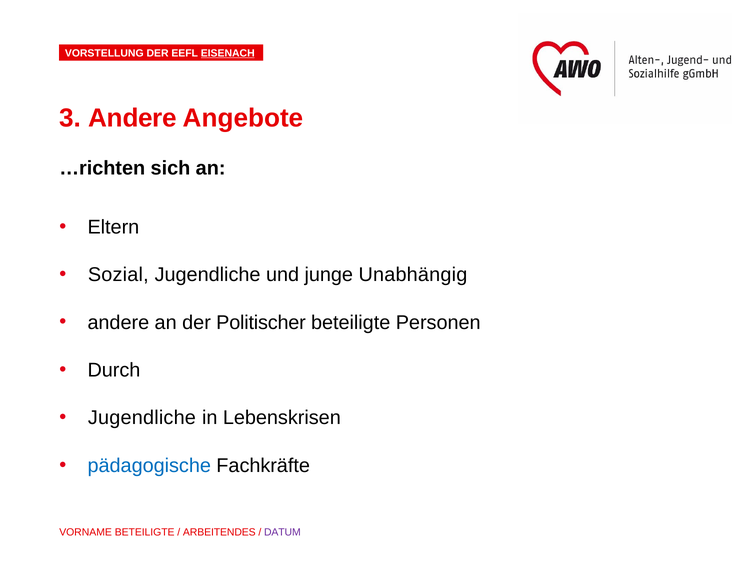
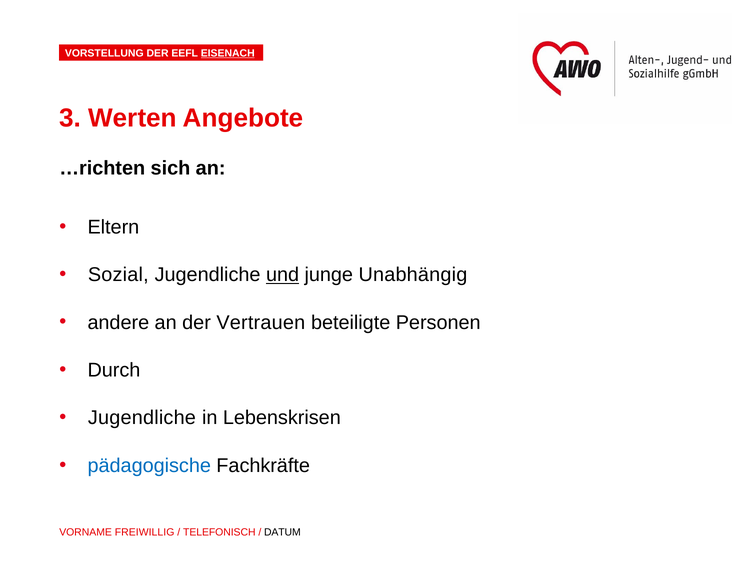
3 Andere: Andere -> Werten (132, 118)
und underline: none -> present (283, 275)
Politischer: Politischer -> Vertrauen (261, 322)
VORNAME BETEILIGTE: BETEILIGTE -> FREIWILLIG (145, 532)
ARBEITENDES: ARBEITENDES -> TELEFONISCH (219, 532)
DATUM colour: purple -> black (282, 532)
